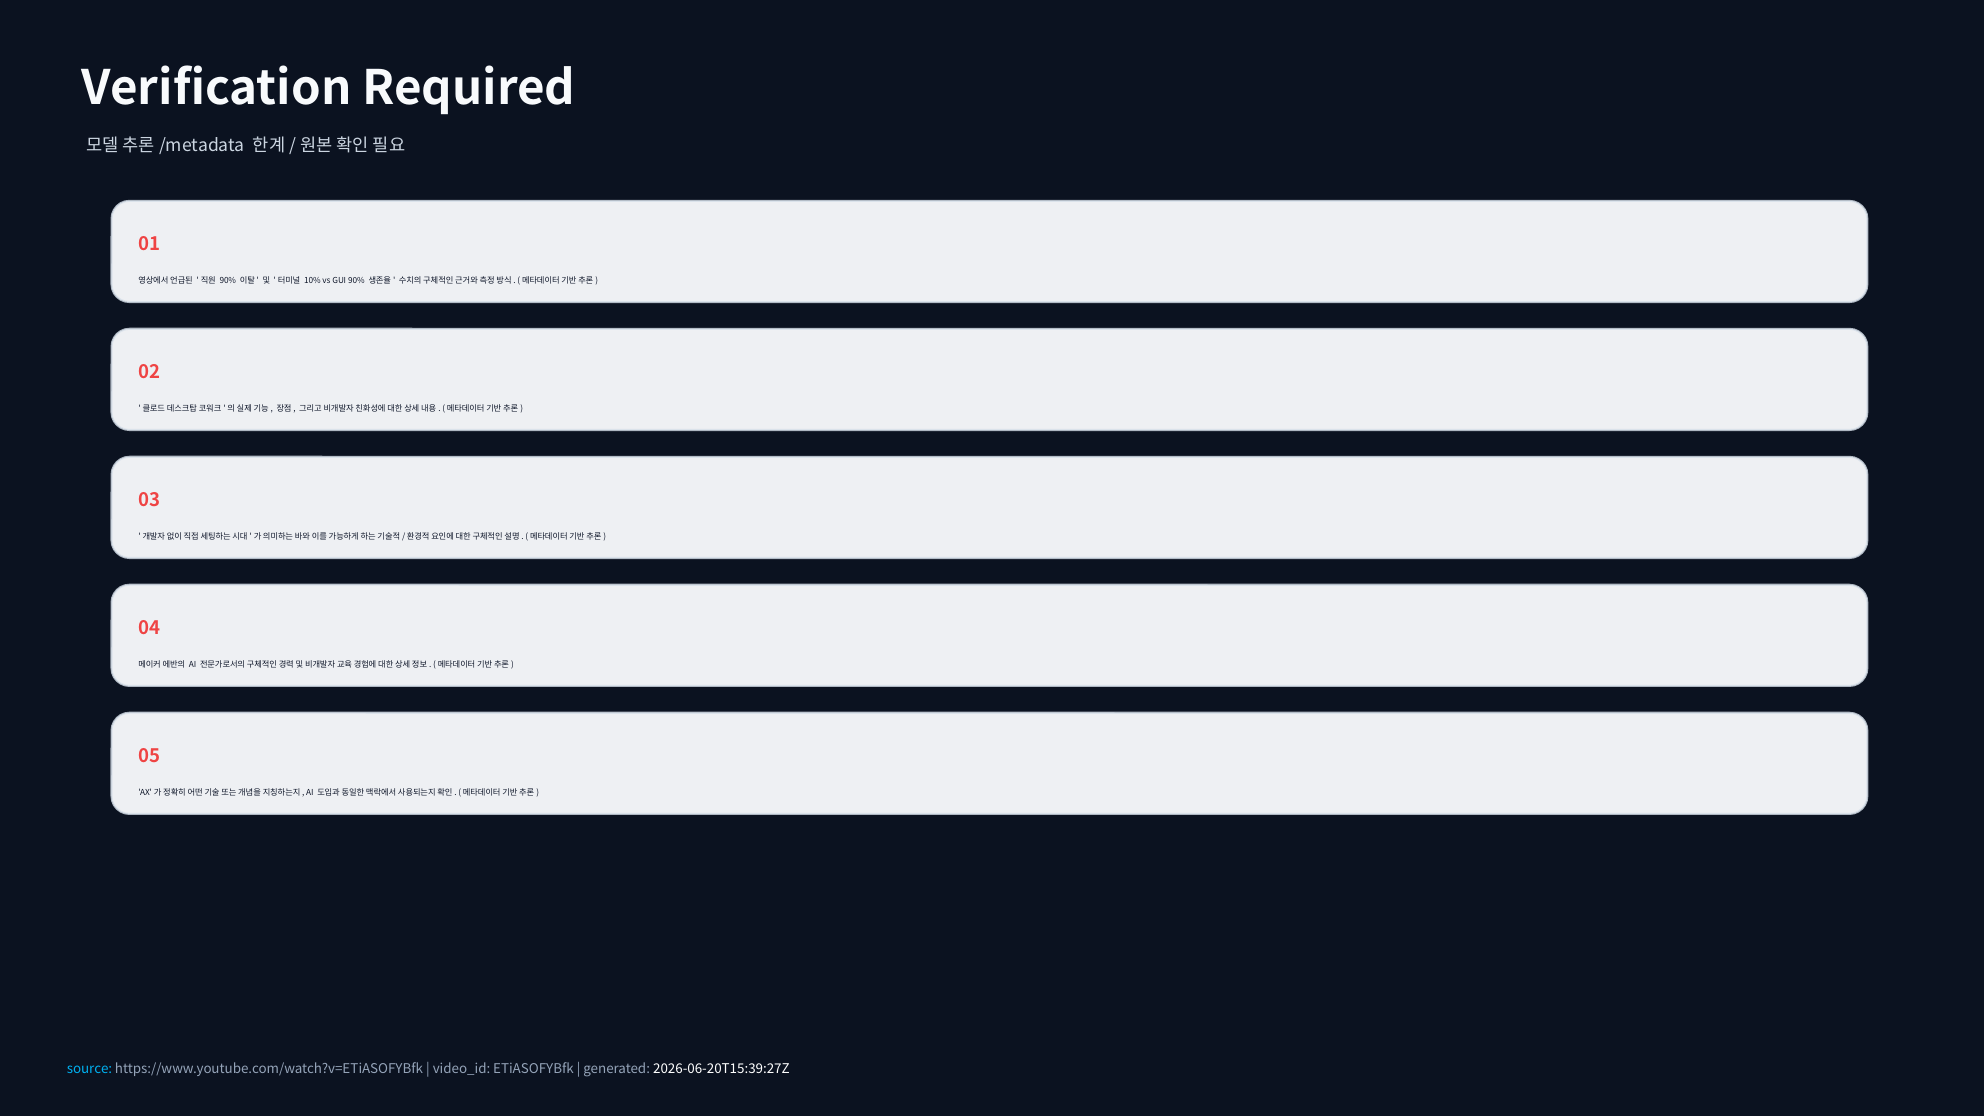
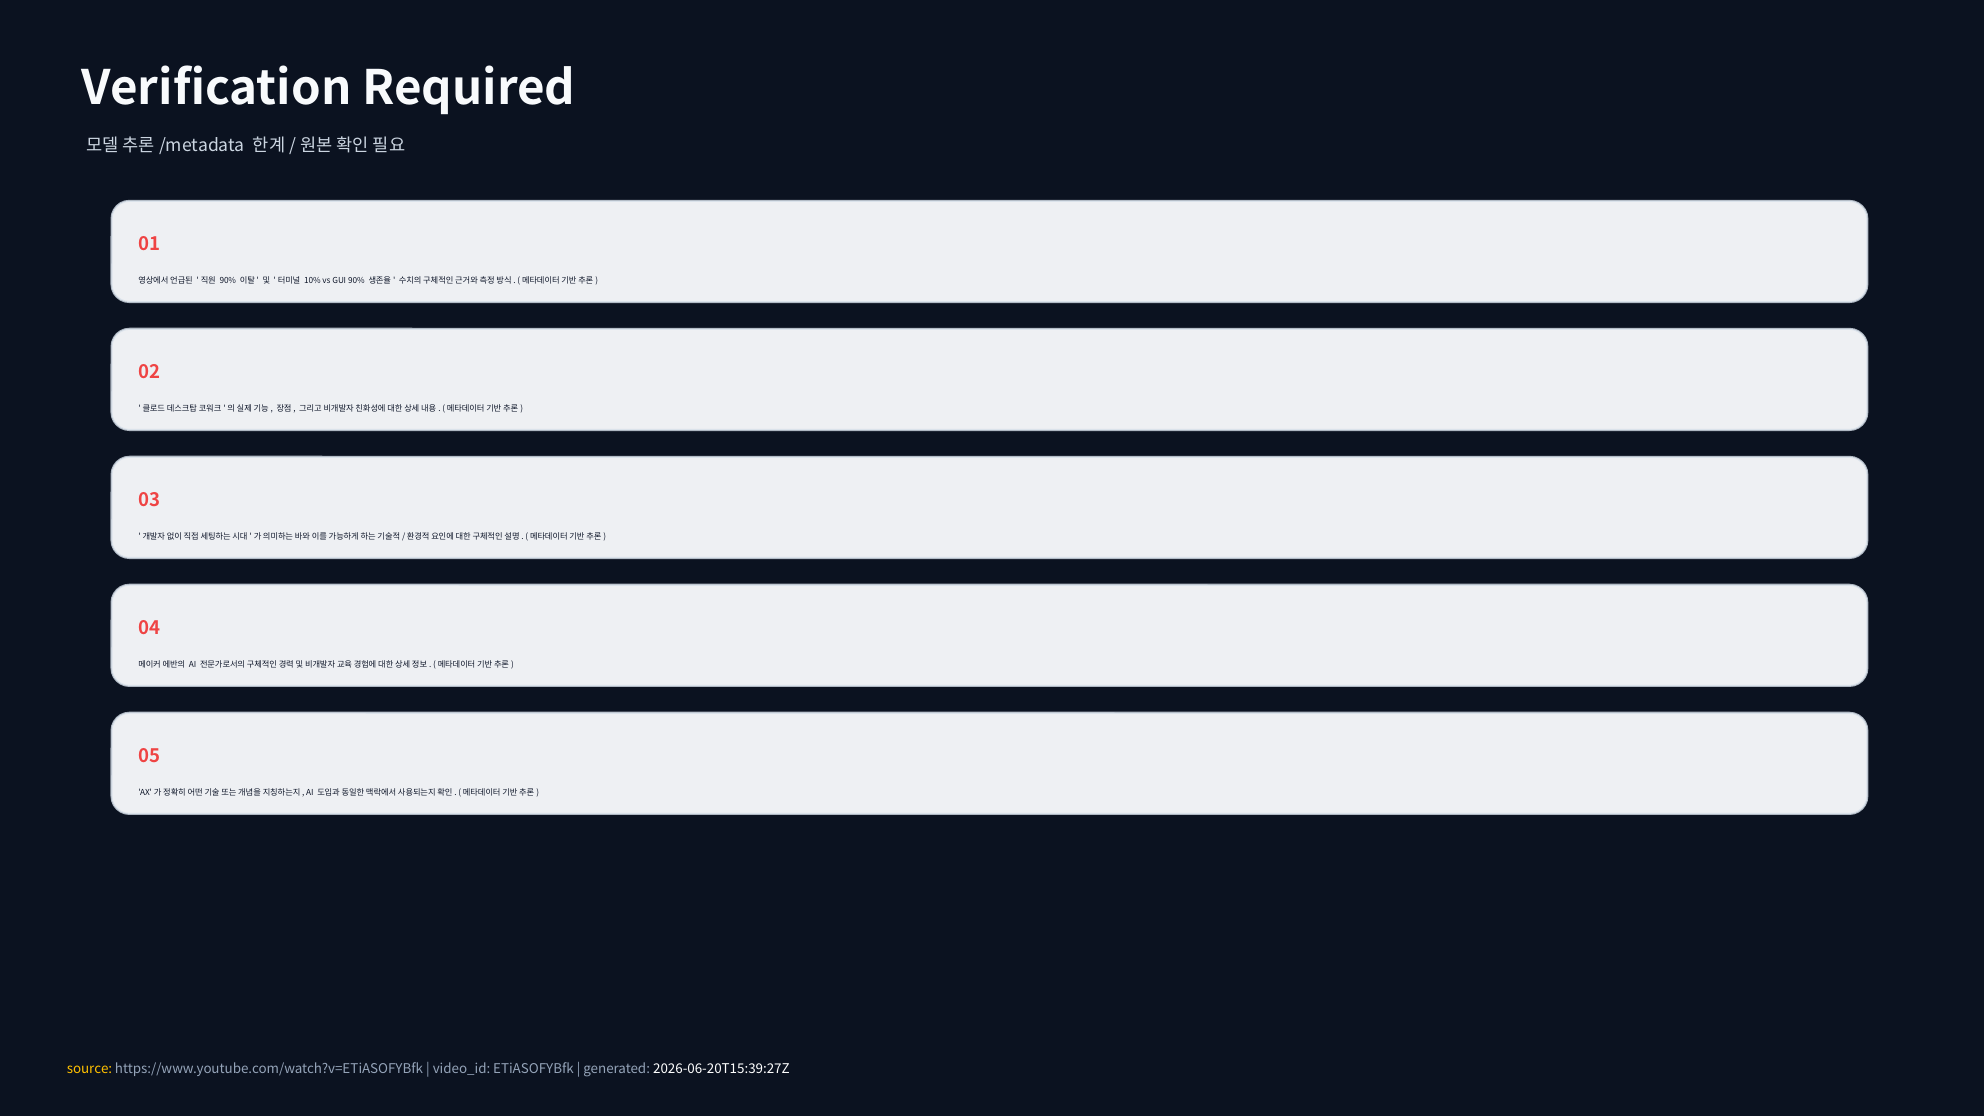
source colour: light blue -> yellow (89, 1069)
